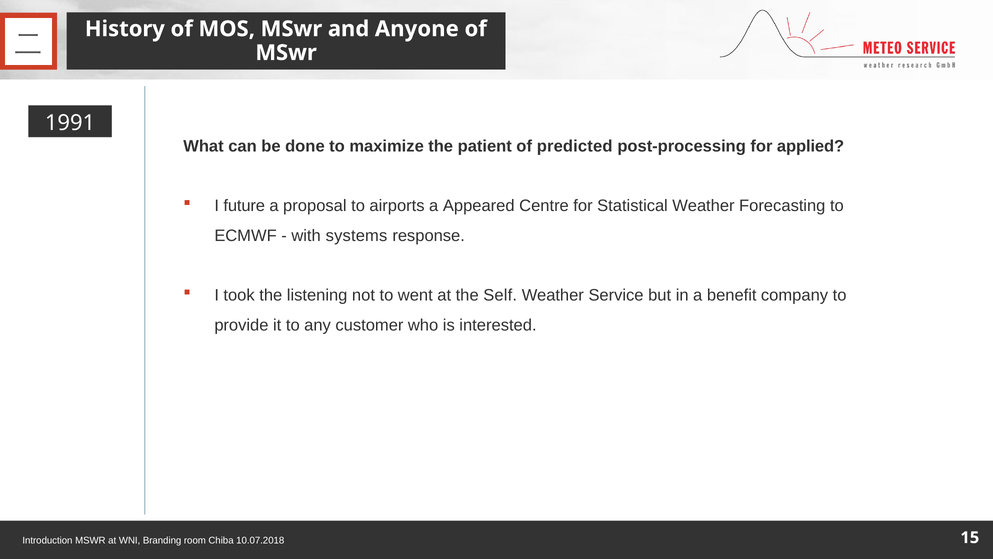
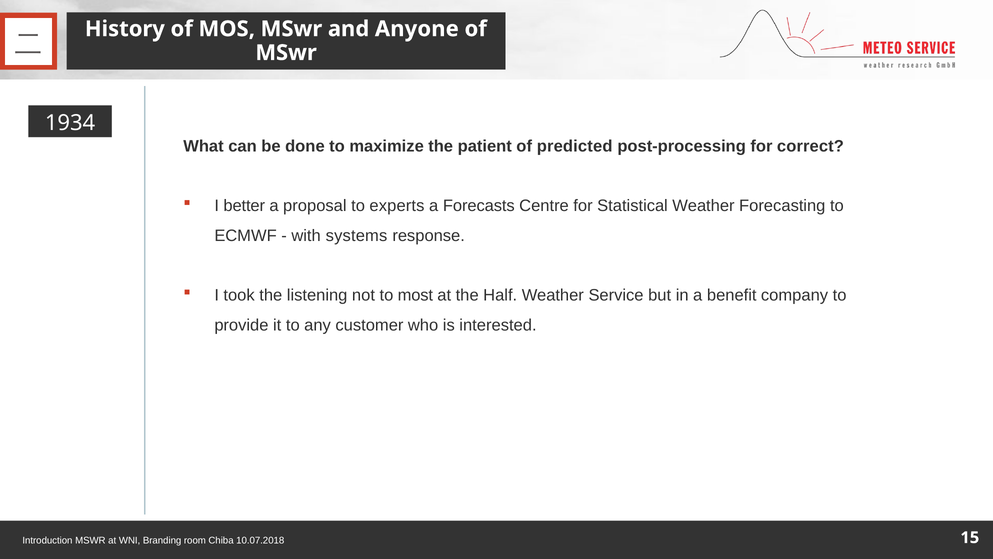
1991: 1991 -> 1934 (70, 123)
applied: applied -> correct (810, 146)
future: future -> better (244, 206)
airports: airports -> experts (397, 206)
Appeared: Appeared -> Forecasts (479, 206)
went: went -> most (415, 295)
Self: Self -> Half (500, 295)
